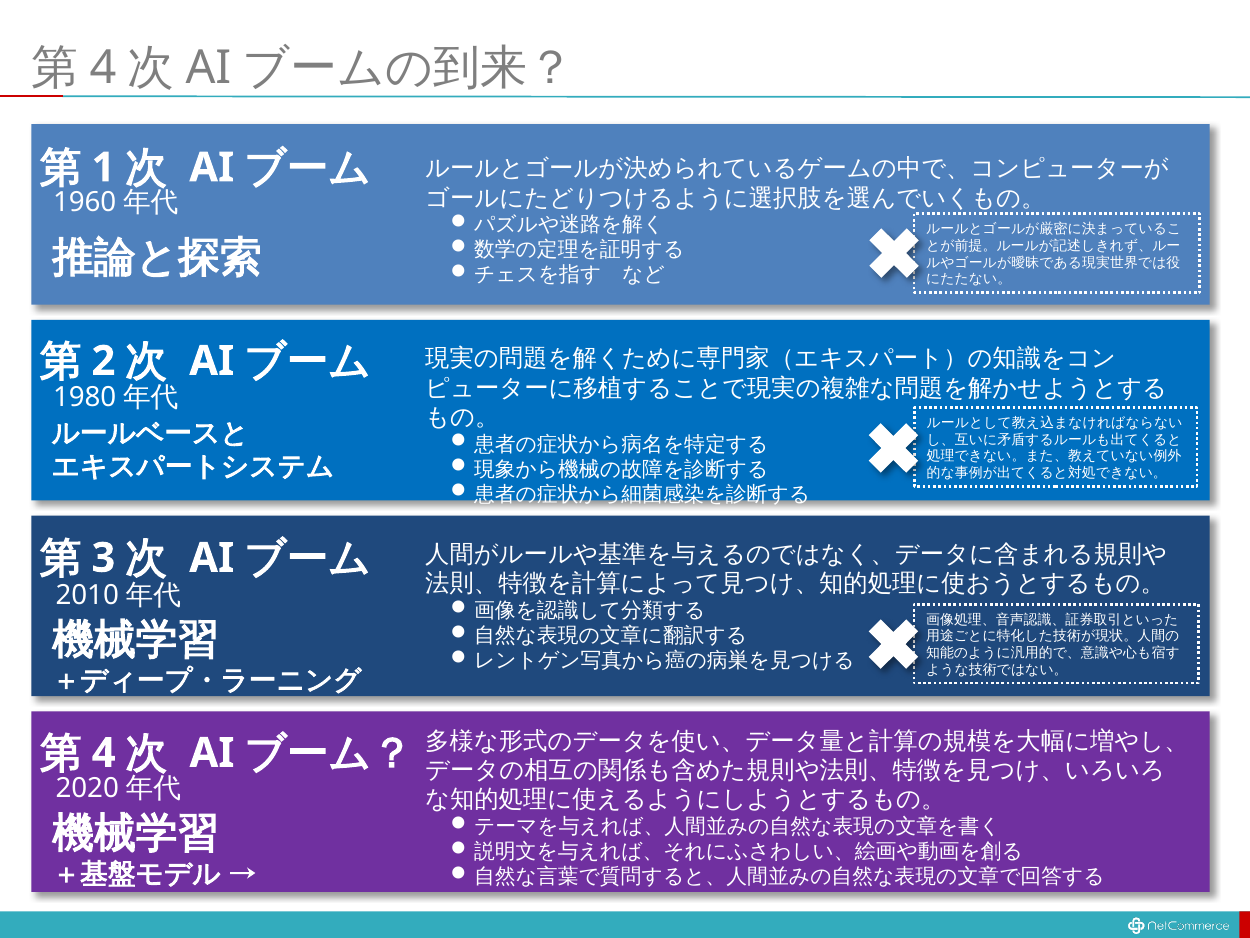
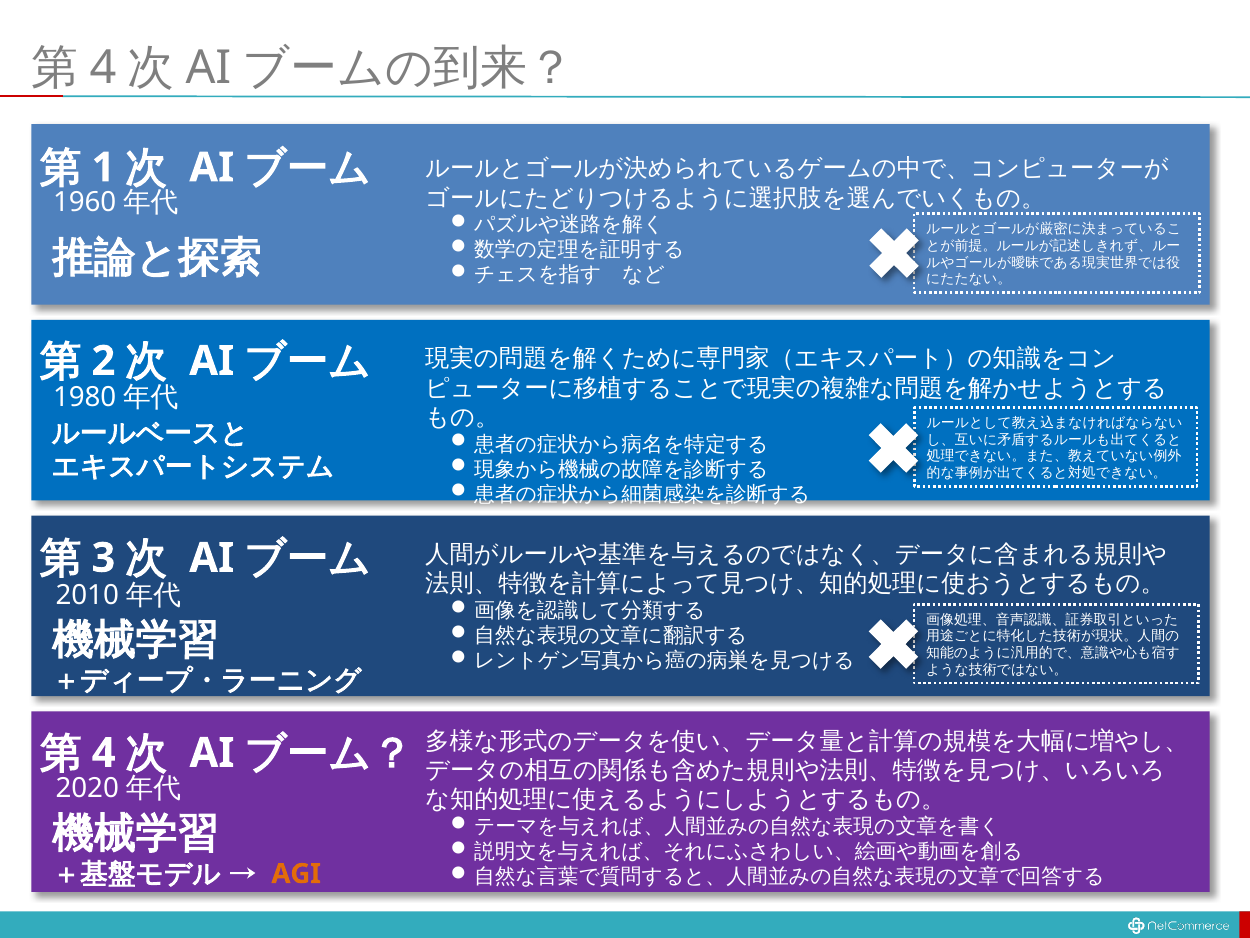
AGI colour: purple -> orange (296, 873)
